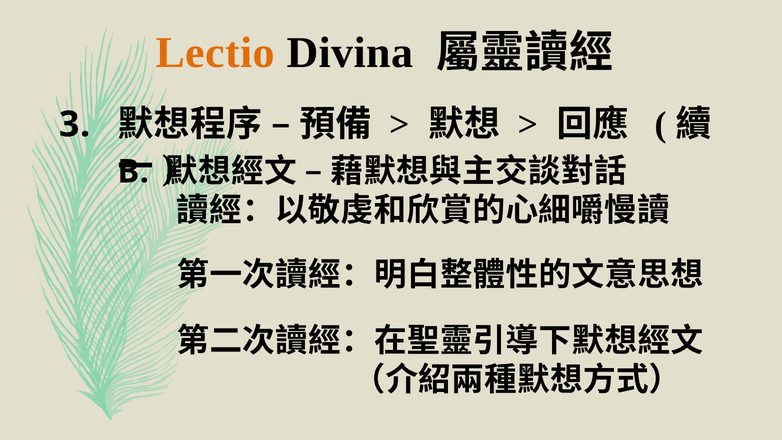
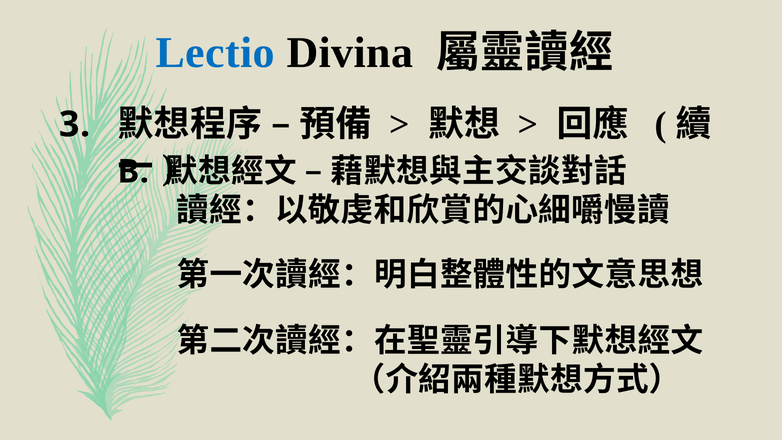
Lectio colour: orange -> blue (215, 53)
